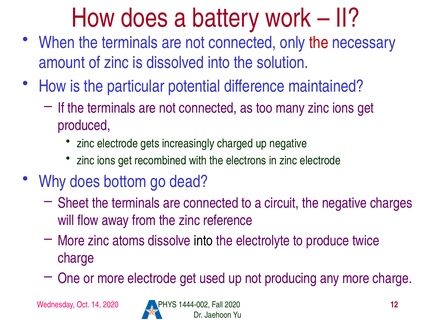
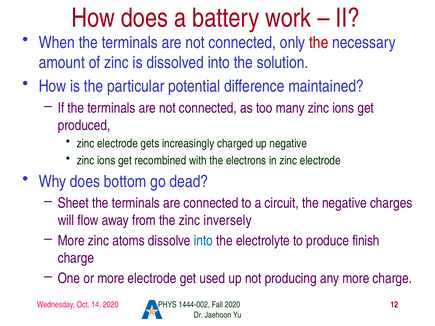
reference: reference -> inversely (228, 221)
into colour: black -> blue (203, 241)
twice: twice -> finish (366, 241)
